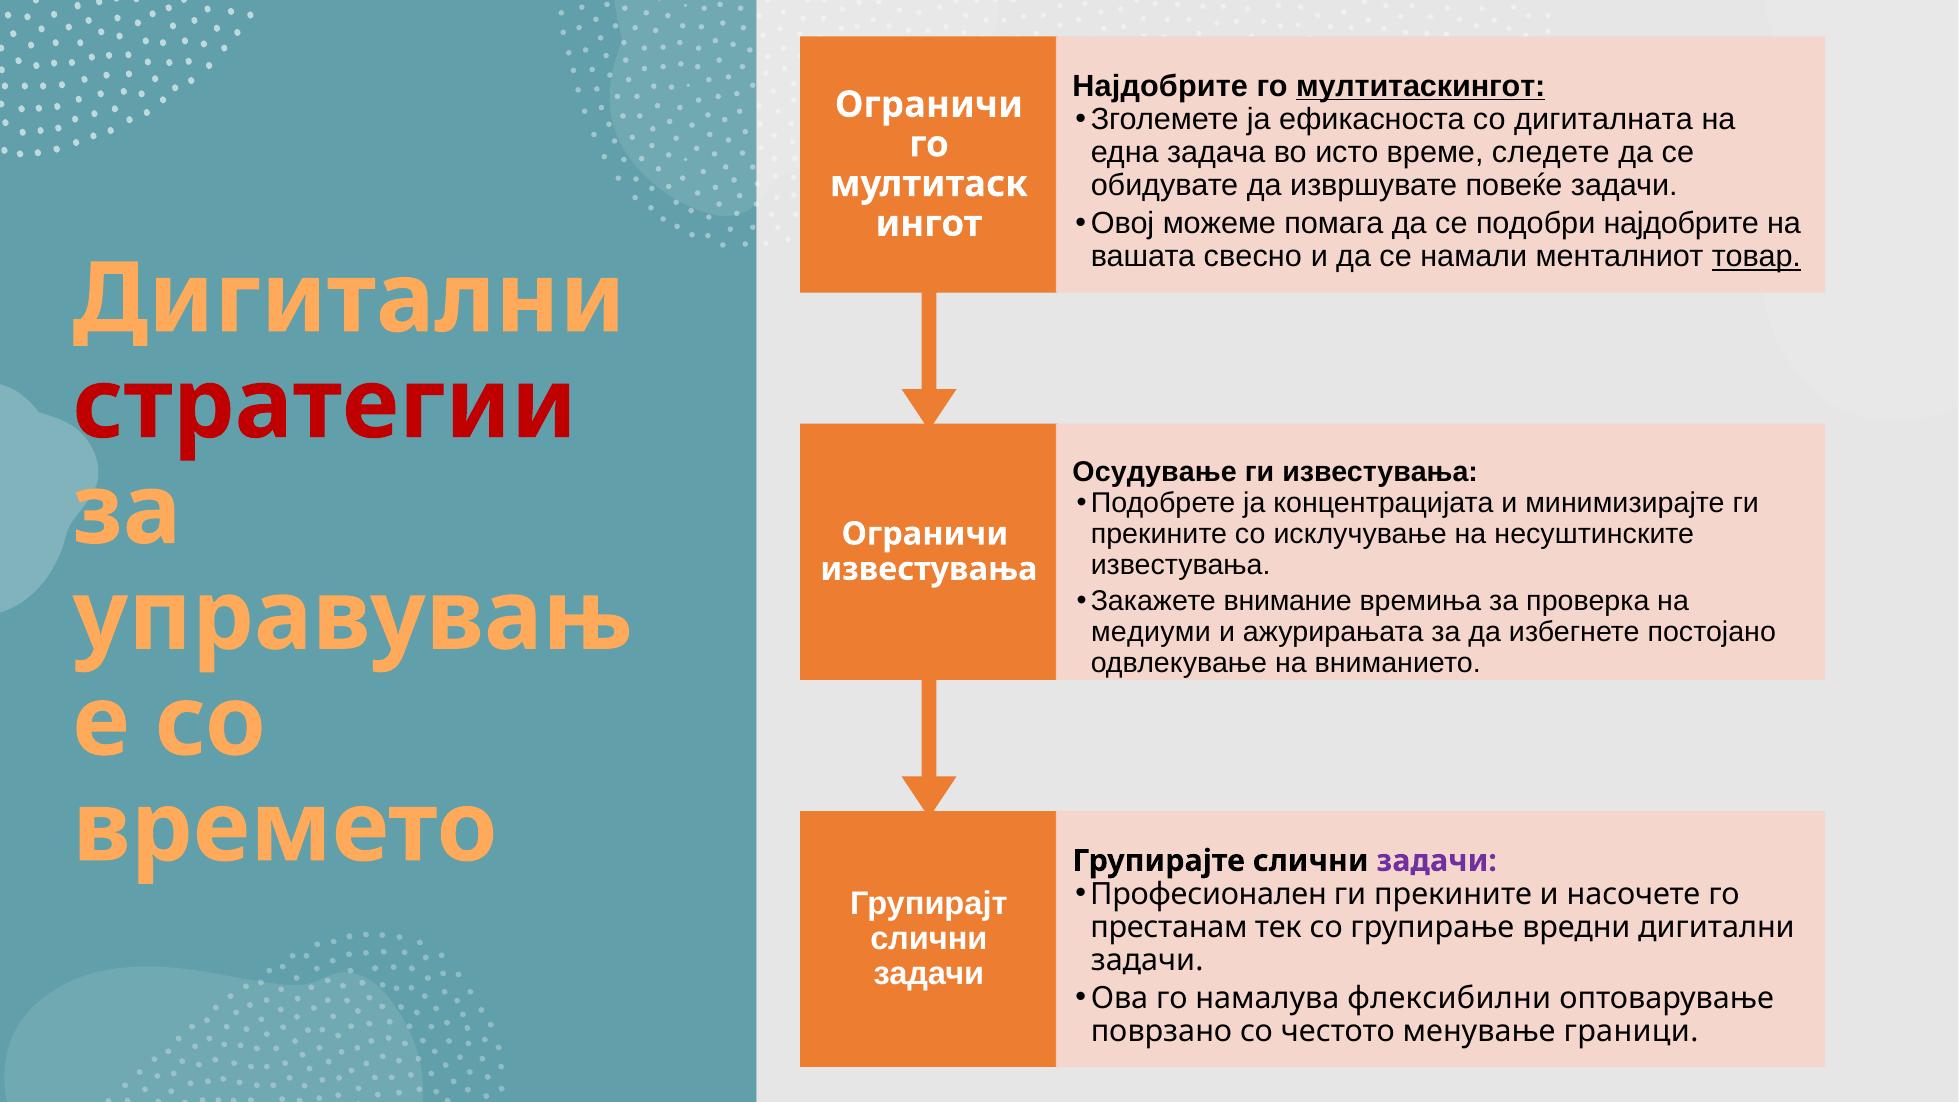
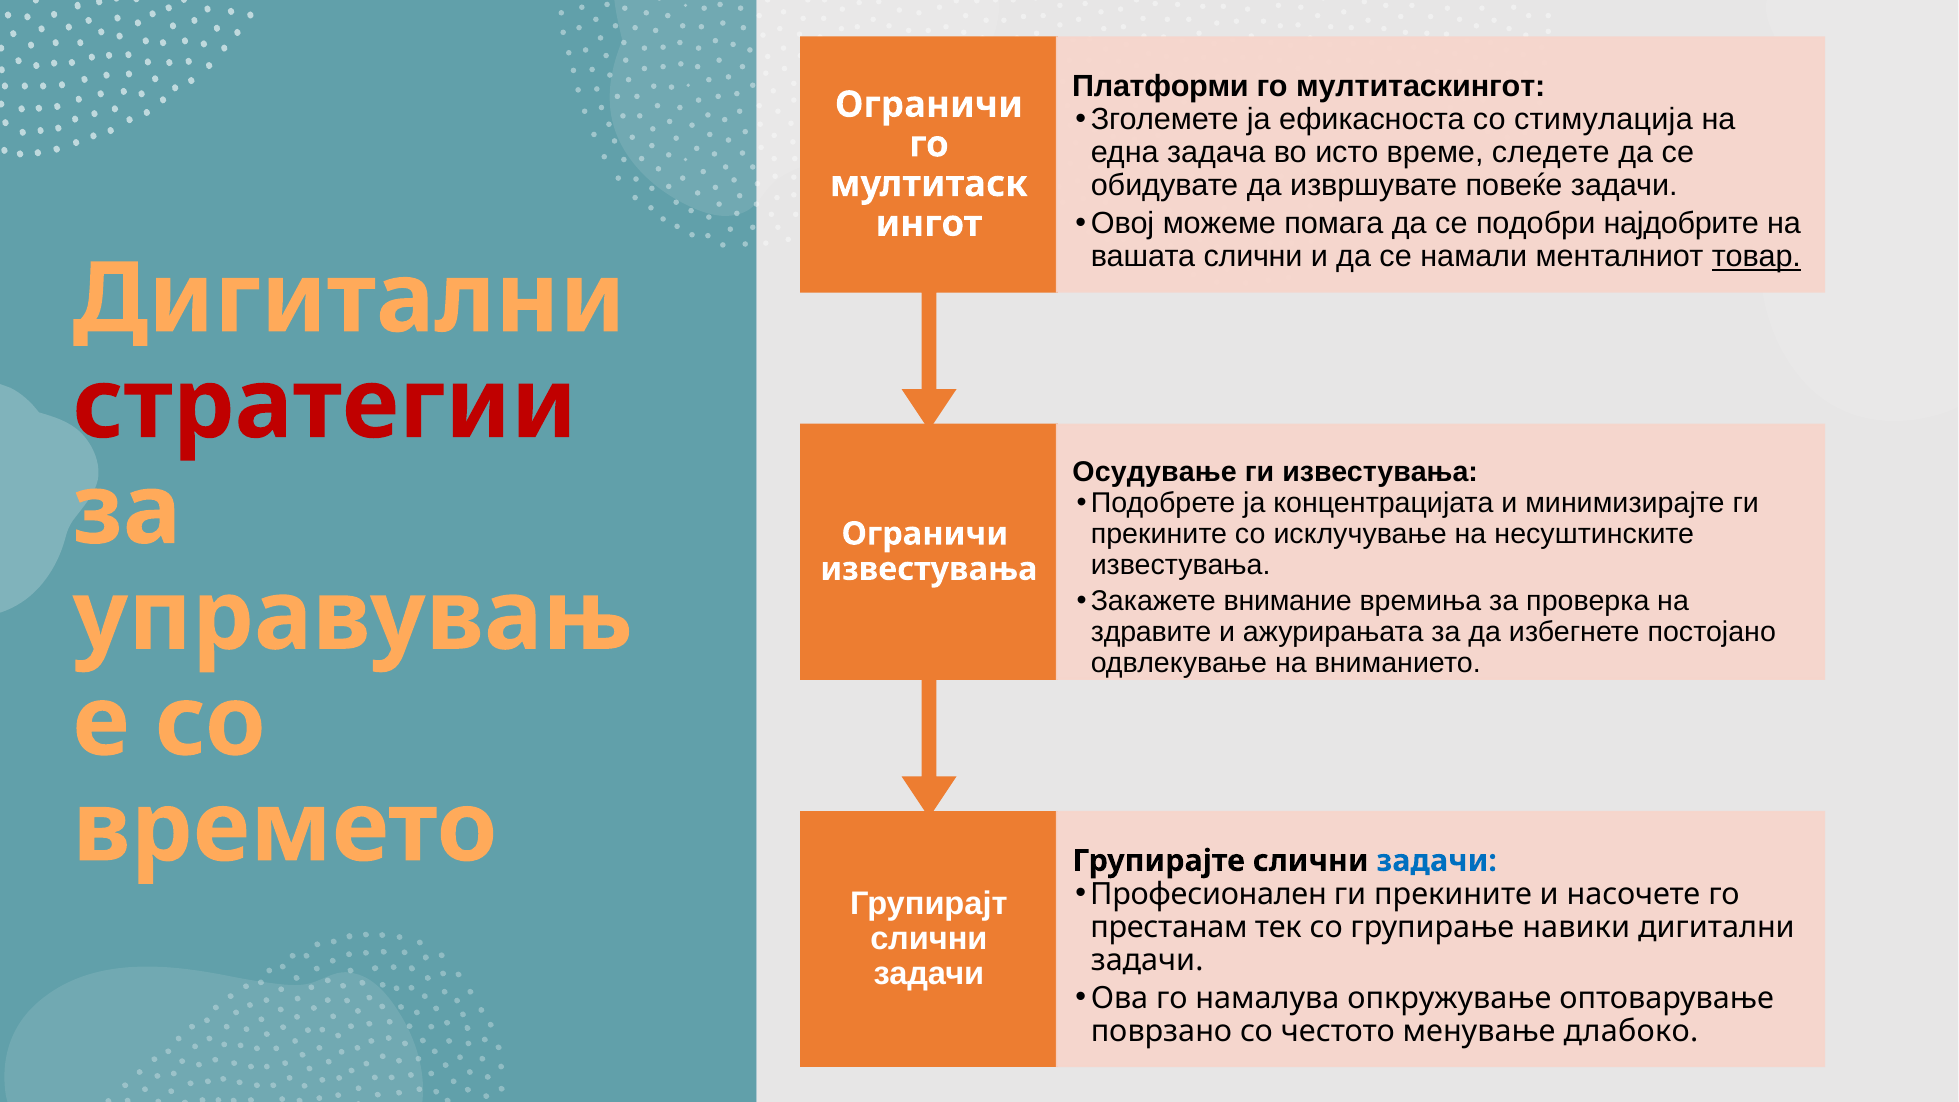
Најдобрите: Најдобрите -> Платформи (1160, 86)
мултитаскингот underline: present -> none (1421, 86)
дигиталната: дигиталната -> стимулација (1603, 119)
вашата свесно: свесно -> слични (1253, 257)
медиуми: медиуми -> здравите (1151, 632)
задачи colour: purple -> blue (1437, 861)
вредни: вредни -> навики (1576, 927)
флексибилни: флексибилни -> опкружување (1449, 998)
граници: граници -> длабоко (1631, 1031)
